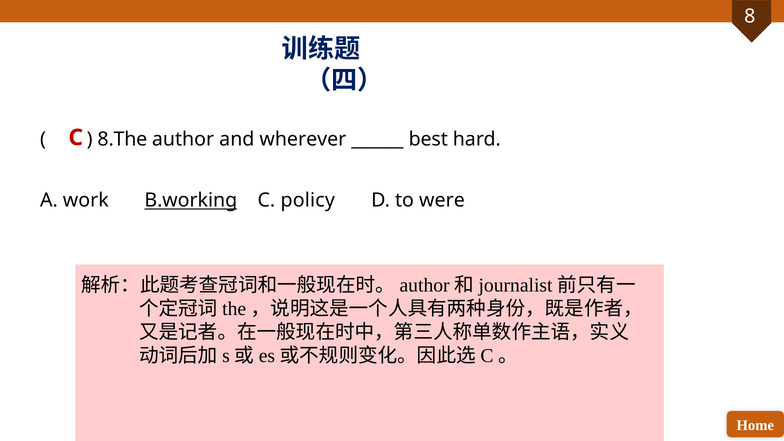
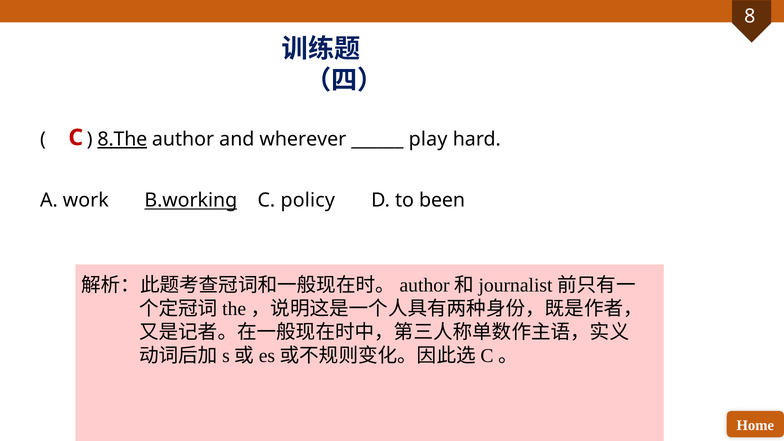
8.The underline: none -> present (122, 139)
best: best -> play (428, 139)
were: were -> been (442, 200)
